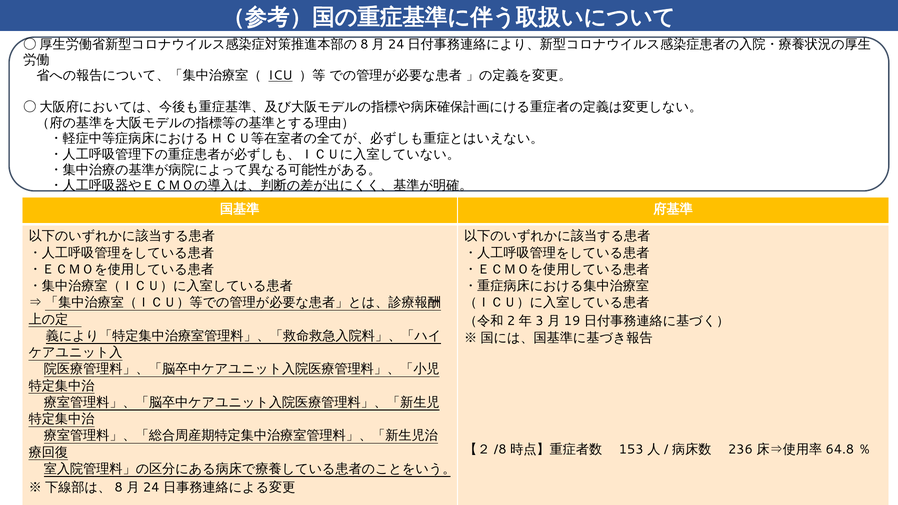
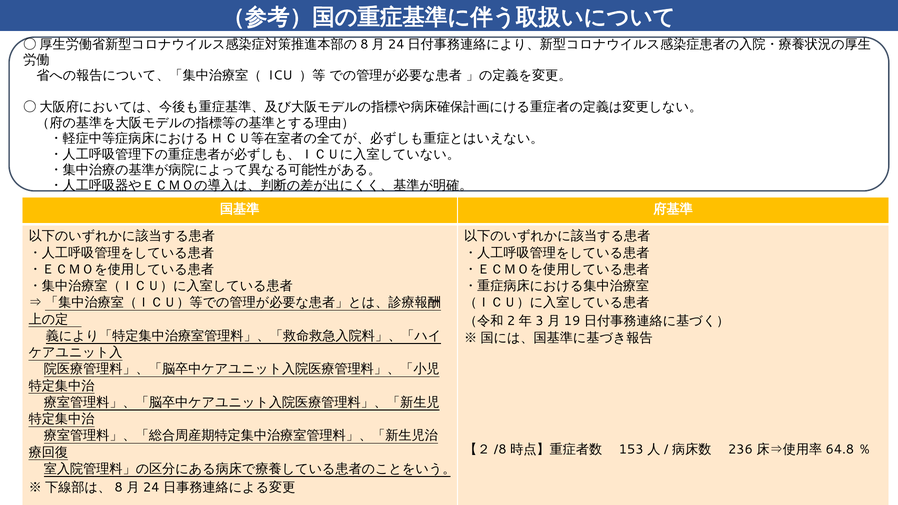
ICU underline: present -> none (281, 76)
